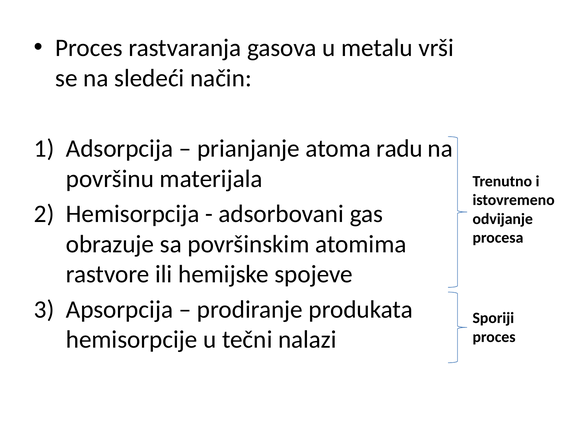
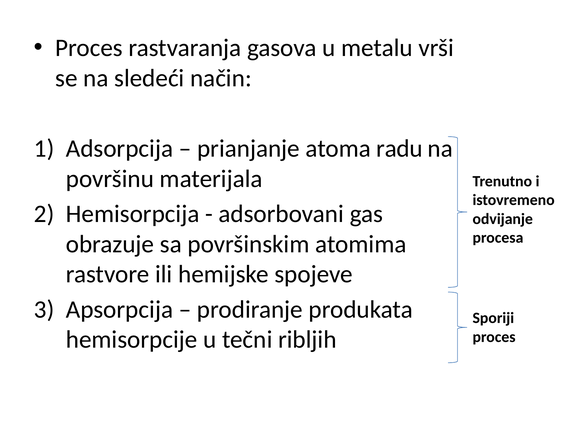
nalazi: nalazi -> ribljih (307, 340)
